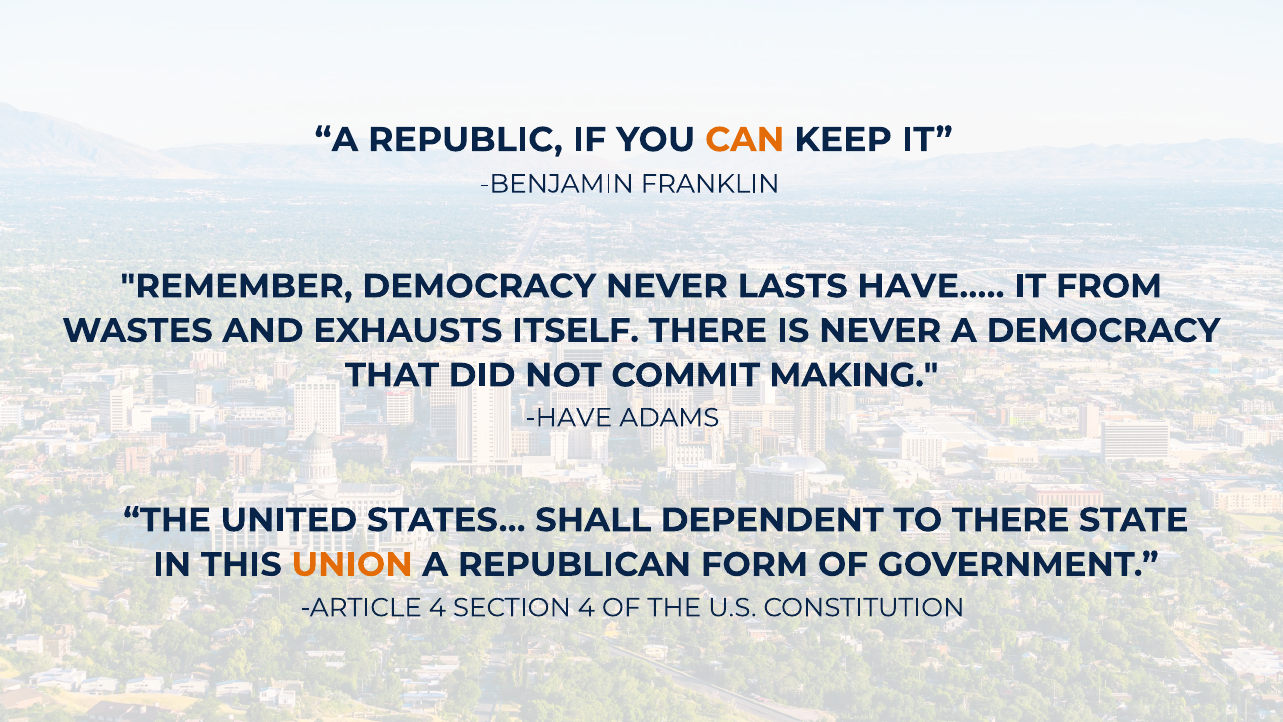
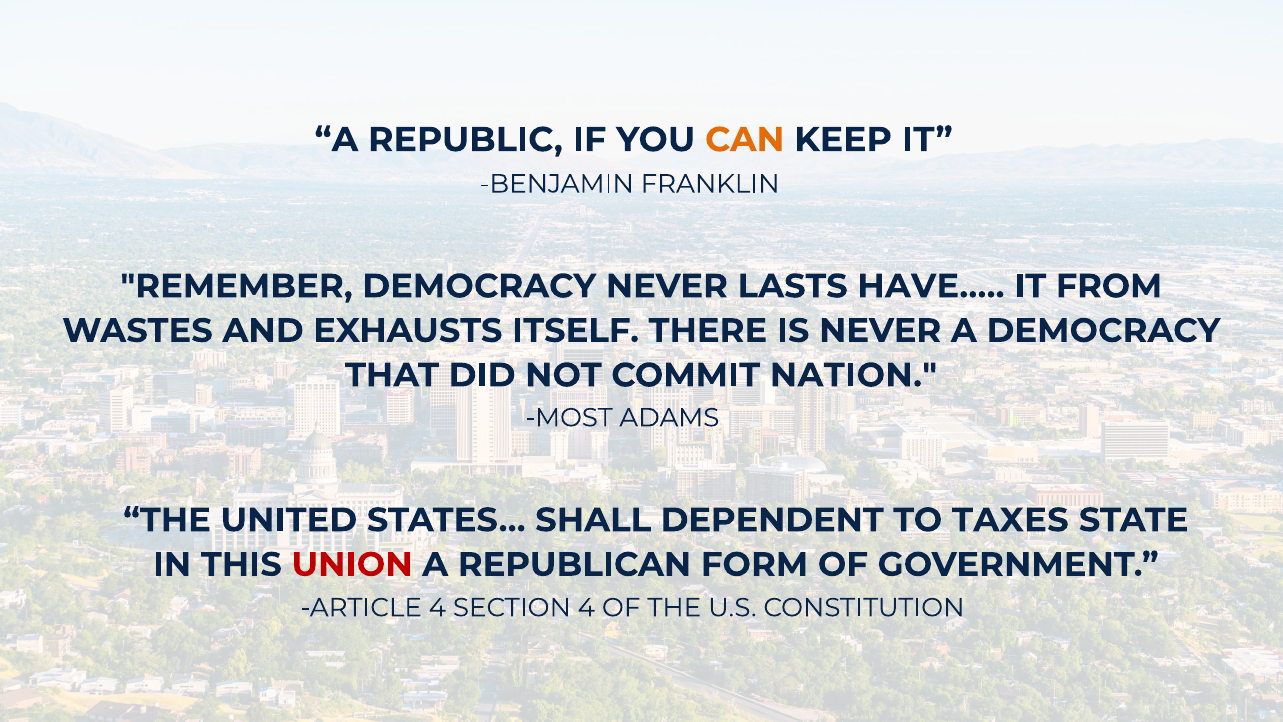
MAKING: MAKING -> NATION (853, 375)
HAVE: HAVE -> MOST (569, 418)
TO THERE: THERE -> TAXES (1010, 520)
UNION colour: orange -> red (352, 564)
